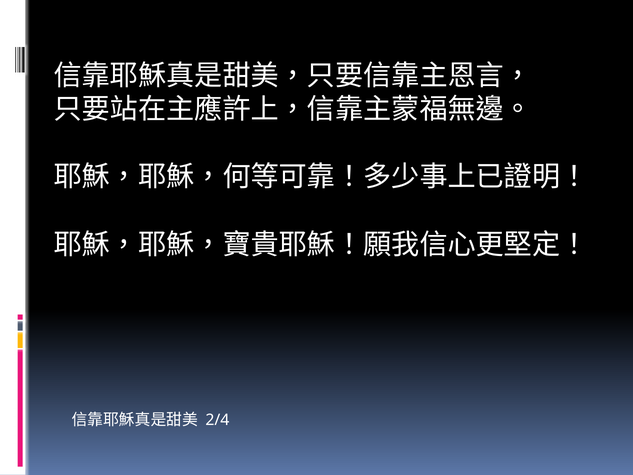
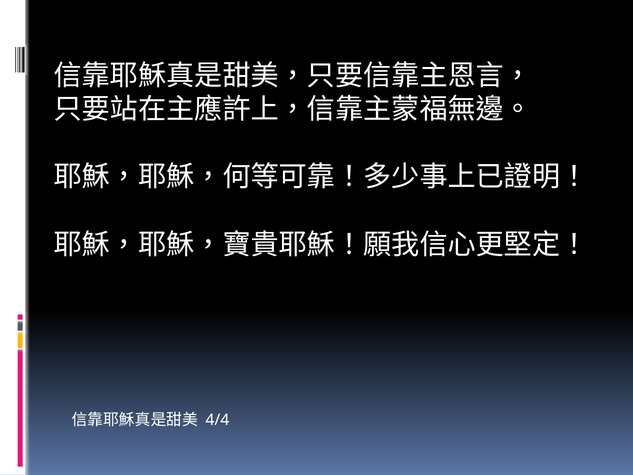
2/4: 2/4 -> 4/4 (217, 420)
